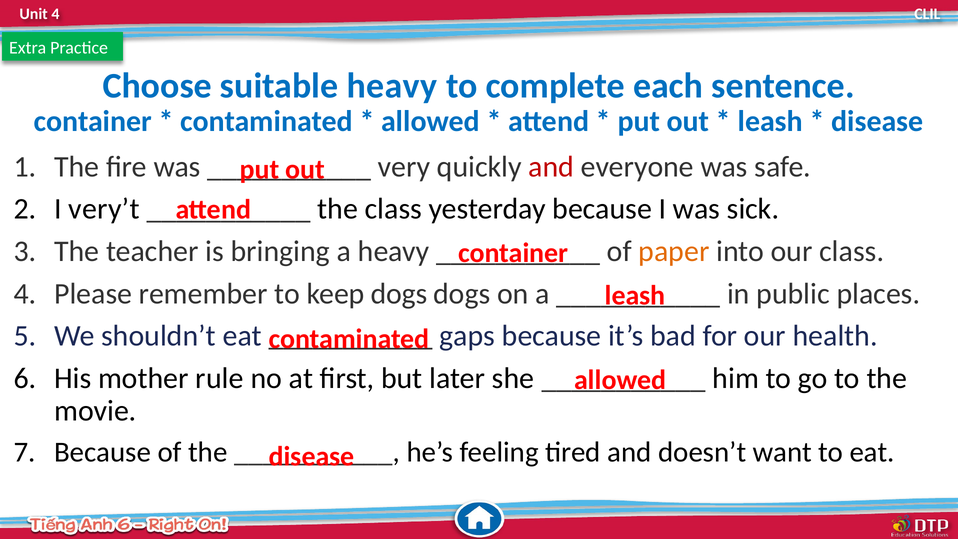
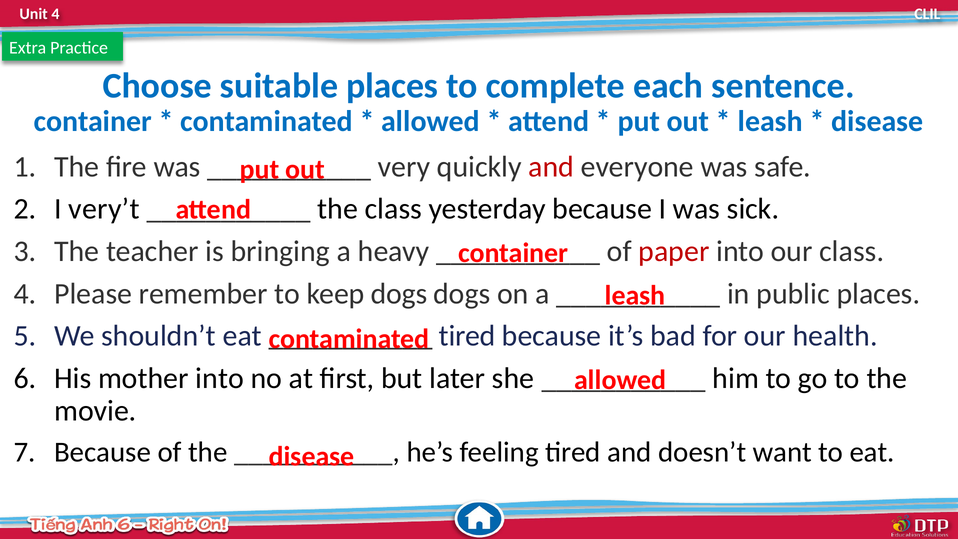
suitable heavy: heavy -> places (392, 86)
paper colour: orange -> red (674, 251)
gaps: gaps -> tired (467, 336)
mother rule: rule -> into (220, 378)
